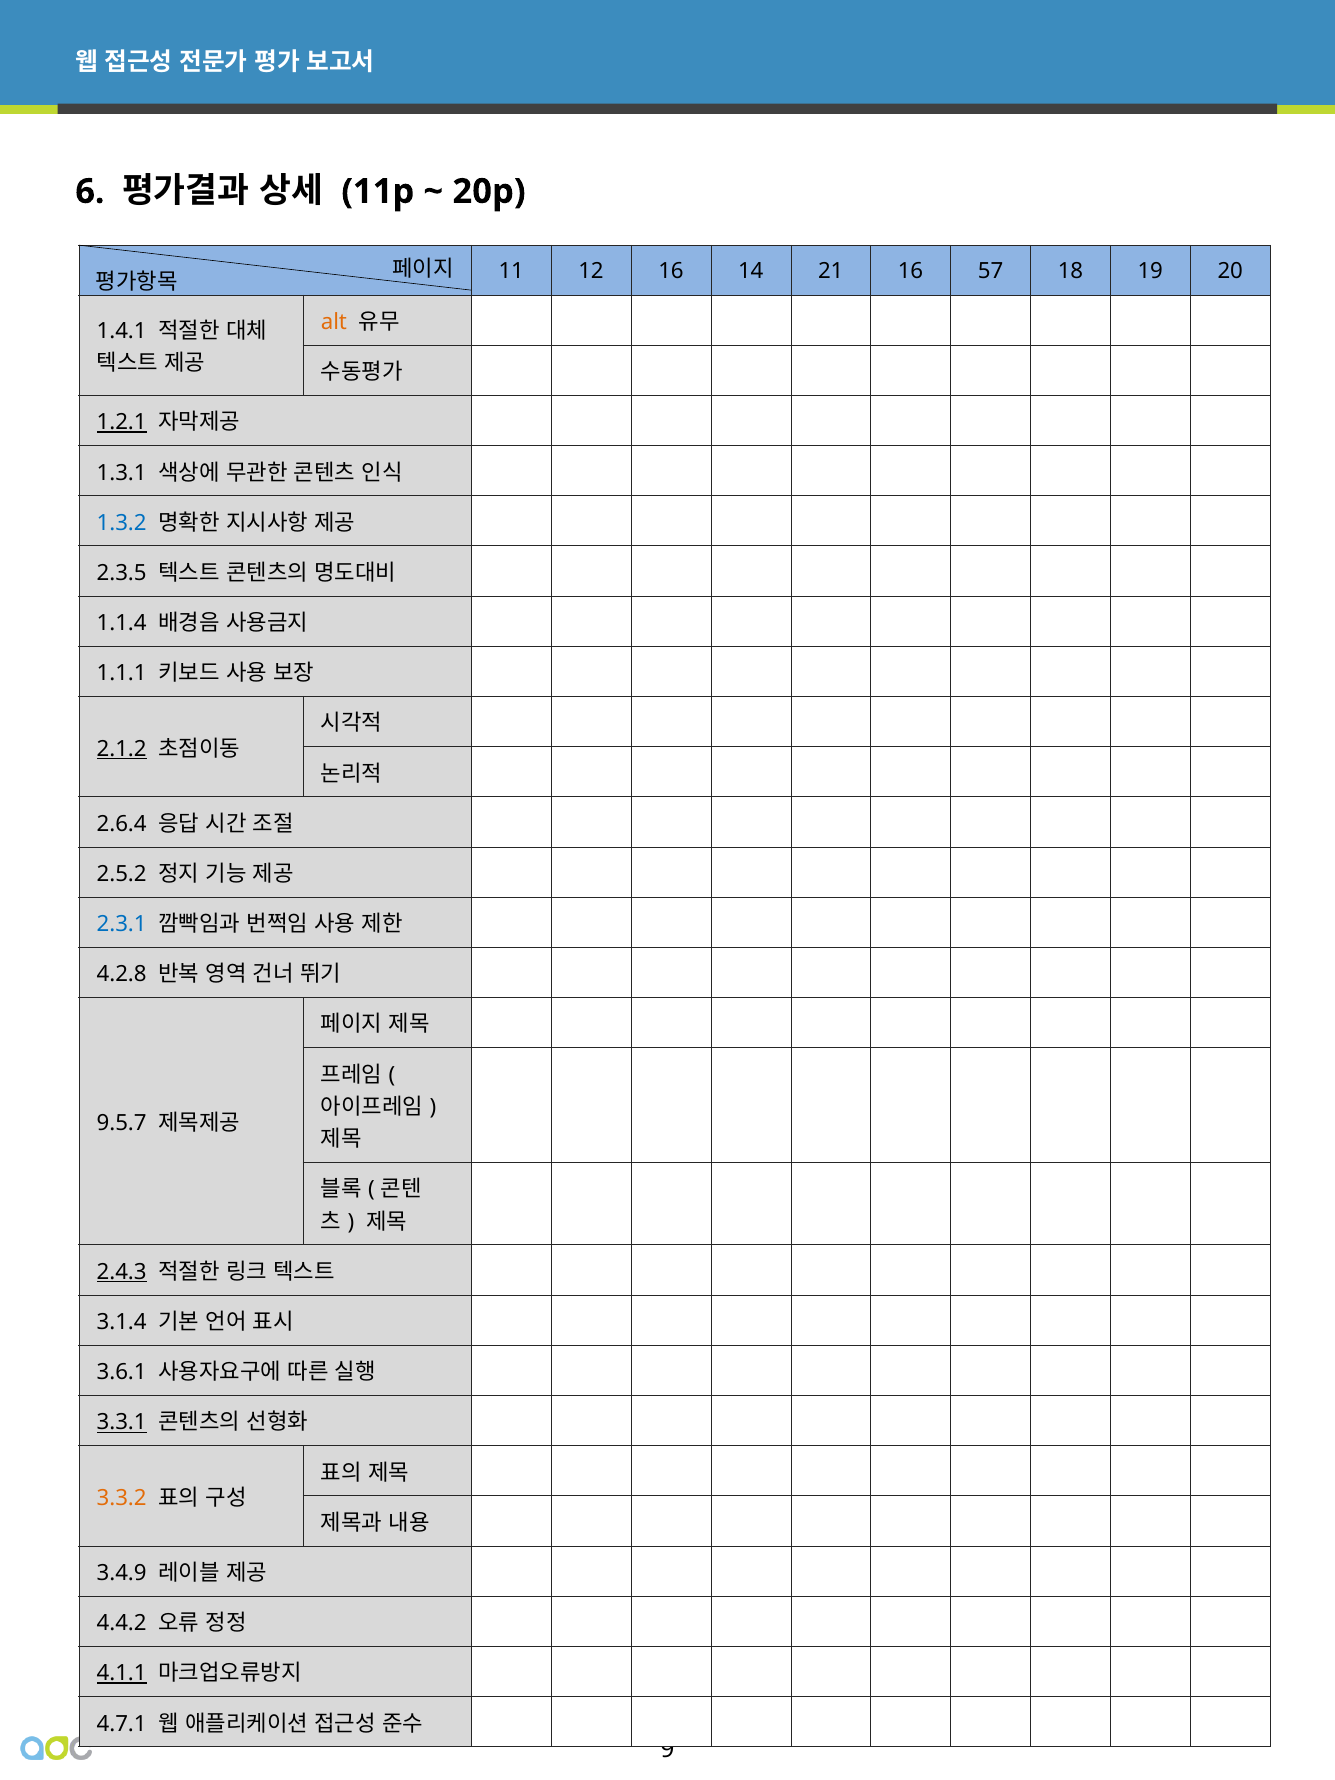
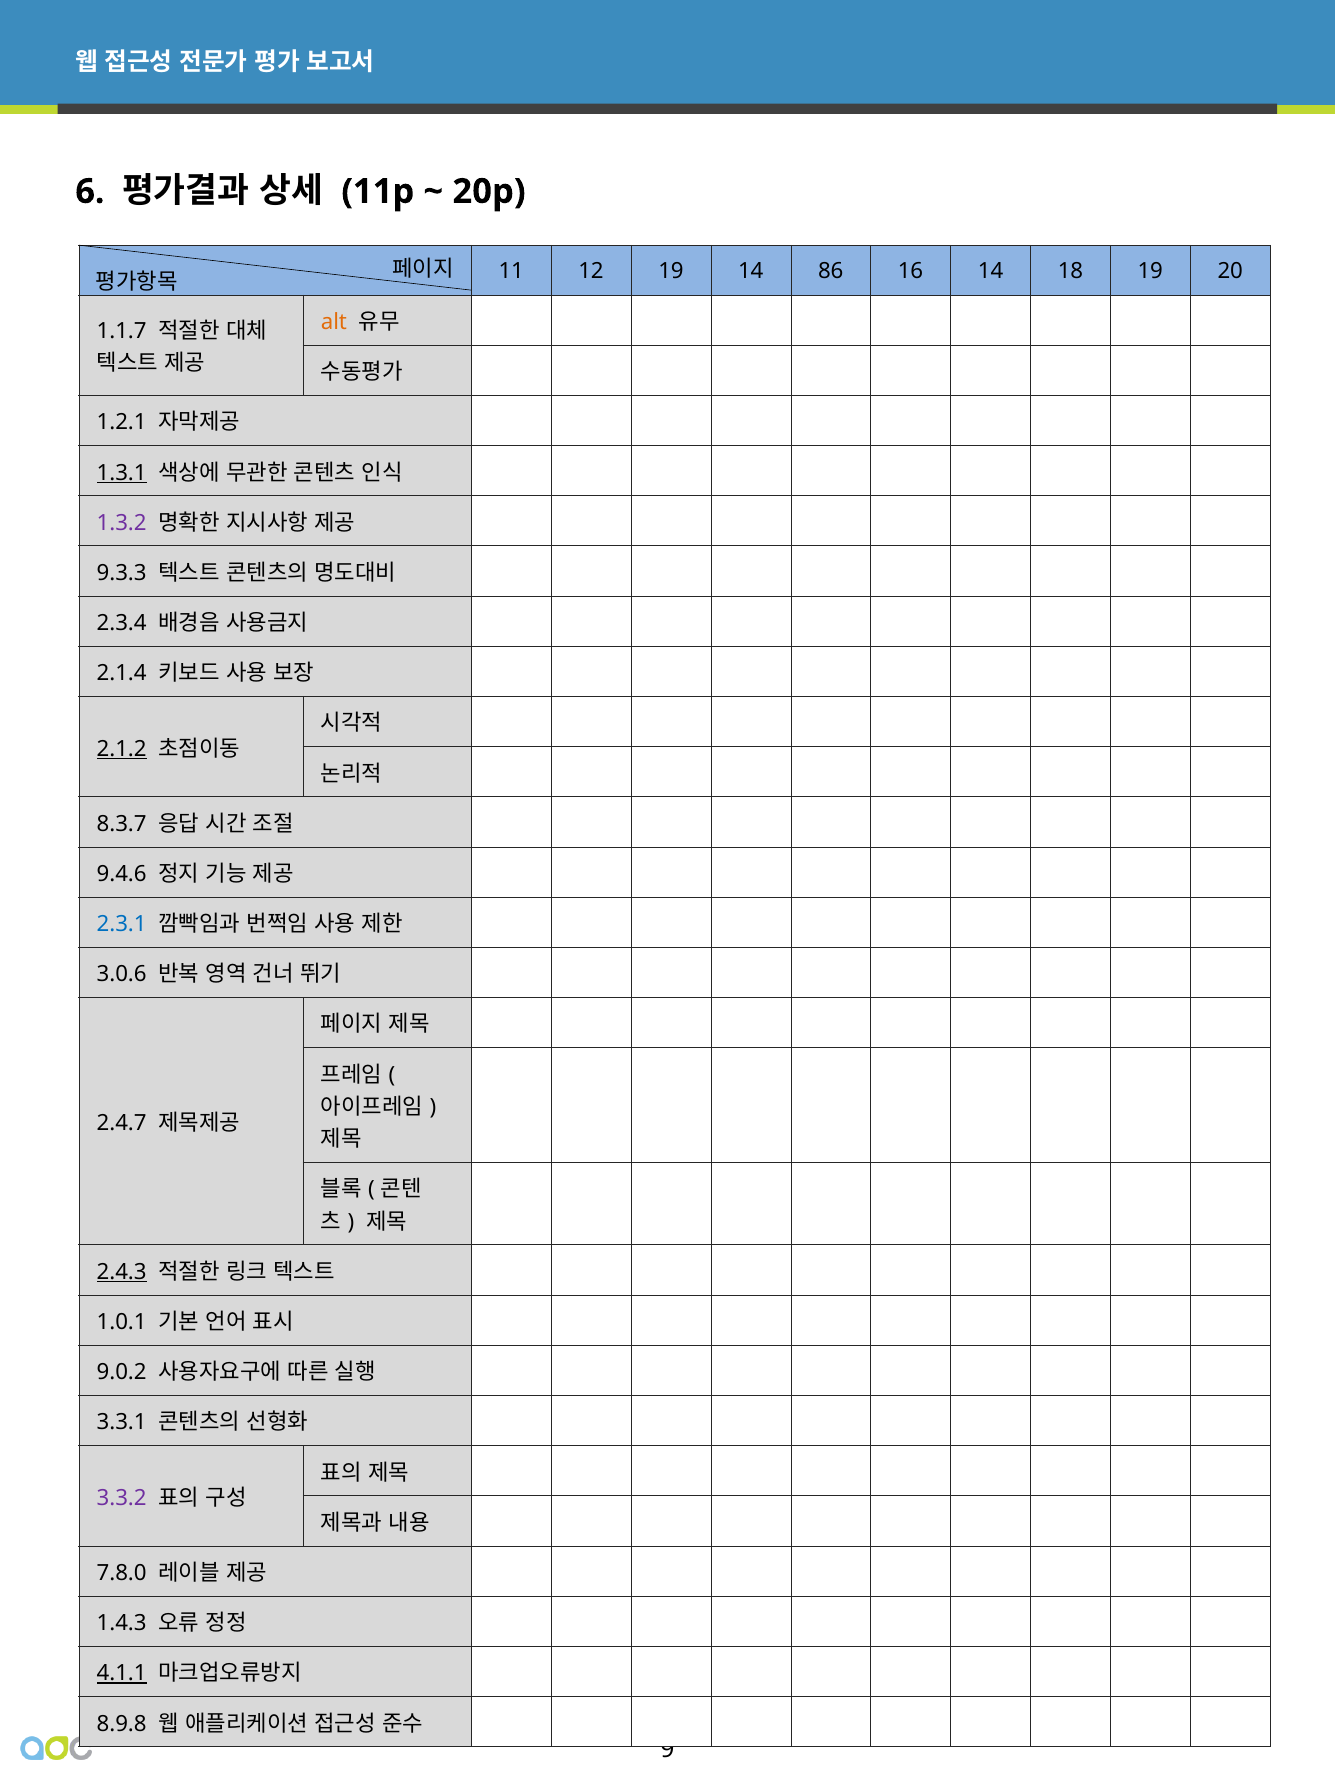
12 16: 16 -> 19 (671, 271)
21: 21 -> 86 (831, 271)
16 57: 57 -> 14 (991, 271)
1.4.1: 1.4.1 -> 1.1.7 (122, 331)
1.2.1 underline: present -> none (122, 423)
1.3.1 underline: none -> present (122, 473)
1.3.2 colour: blue -> purple (122, 523)
2.3.5: 2.3.5 -> 9.3.3 (122, 573)
1.1.4: 1.1.4 -> 2.3.4 (122, 623)
1.1.1: 1.1.1 -> 2.1.4 (122, 673)
2.6.4: 2.6.4 -> 8.3.7 (122, 824)
2.5.2: 2.5.2 -> 9.4.6 (122, 874)
4.2.8: 4.2.8 -> 3.0.6 (122, 974)
9.5.7: 9.5.7 -> 2.4.7 (122, 1123)
3.1.4: 3.1.4 -> 1.0.1 (122, 1322)
3.6.1: 3.6.1 -> 9.0.2 (122, 1372)
3.3.1 underline: present -> none (122, 1423)
3.3.2 colour: orange -> purple (122, 1498)
3.4.9: 3.4.9 -> 7.8.0 (122, 1573)
4.4.2: 4.4.2 -> 1.4.3 (122, 1623)
4.7.1: 4.7.1 -> 8.9.8 (122, 1724)
